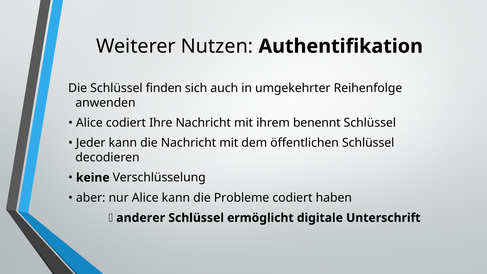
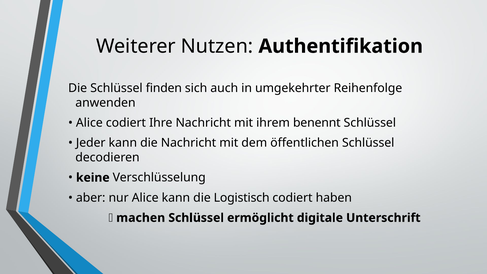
Probleme: Probleme -> Logistisch (242, 198)
anderer: anderer -> machen (141, 218)
